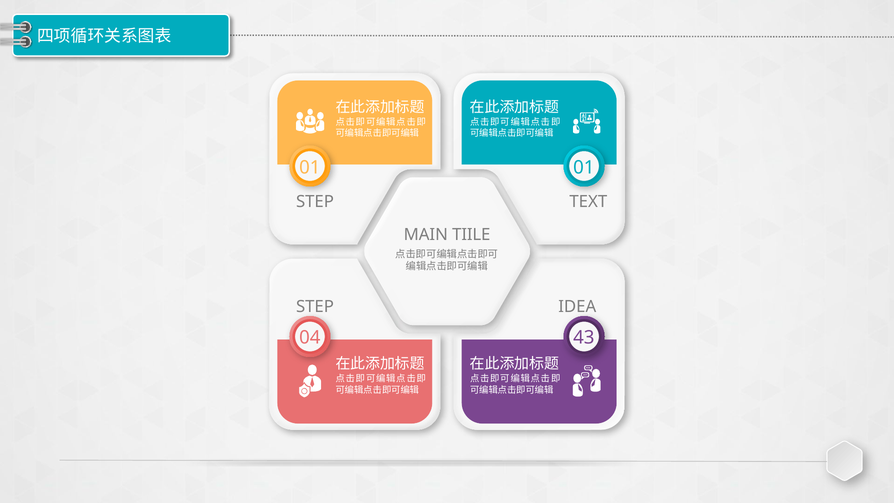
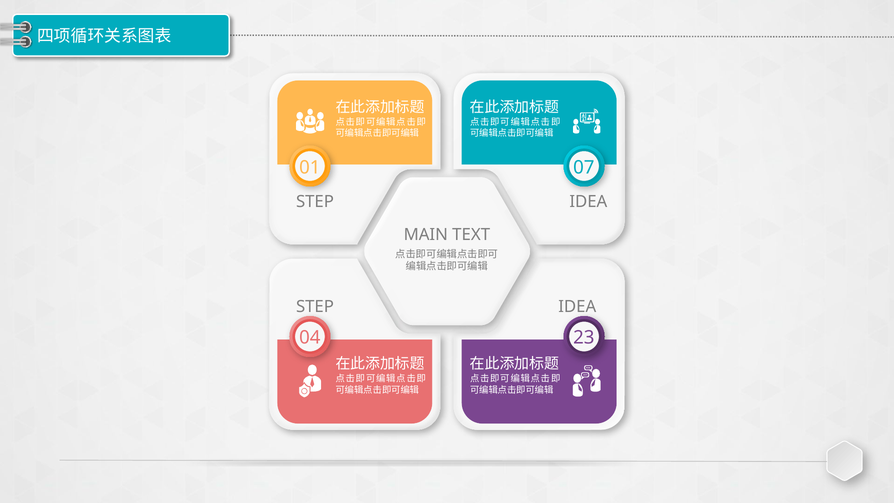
01 01: 01 -> 07 (584, 168)
TEXT: TEXT -> IDEA (588, 202)
TIILE: TIILE -> TEXT (471, 235)
43: 43 -> 23 (584, 338)
